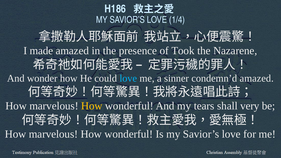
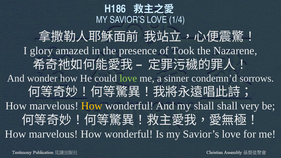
made: made -> glory (41, 51)
love colour: light blue -> light green (128, 78)
condemn’d amazed: amazed -> sorrows (257, 78)
my tears: tears -> shall (204, 106)
